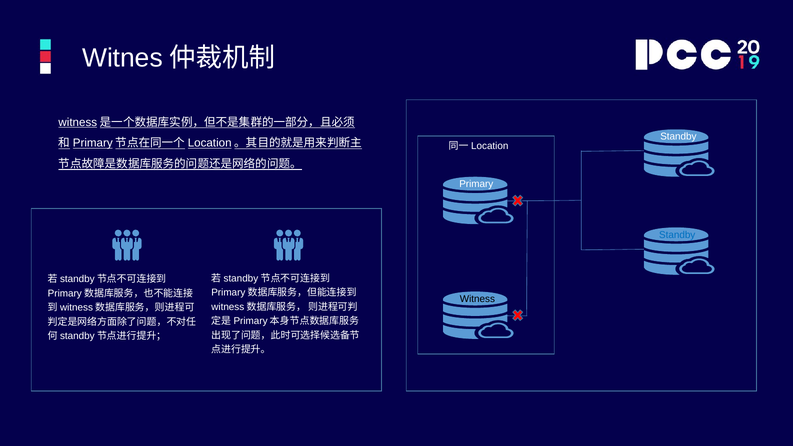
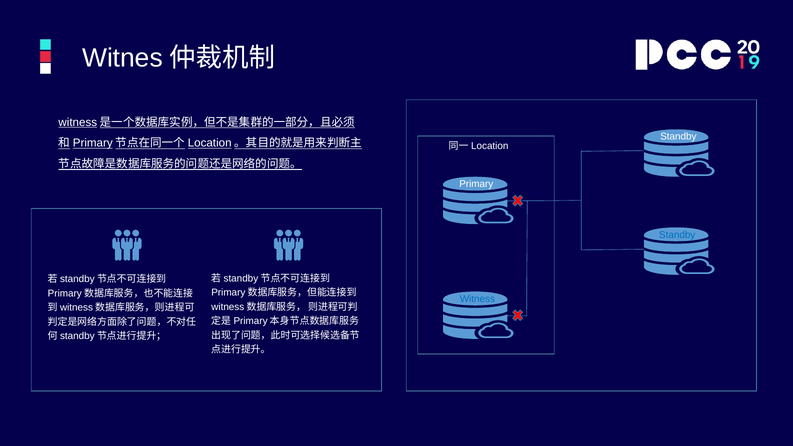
Witness colour: black -> blue (477, 299)
